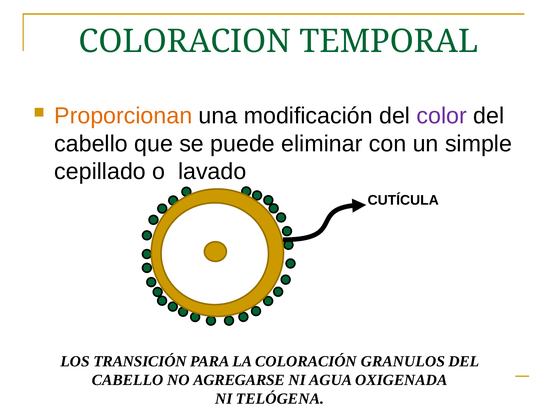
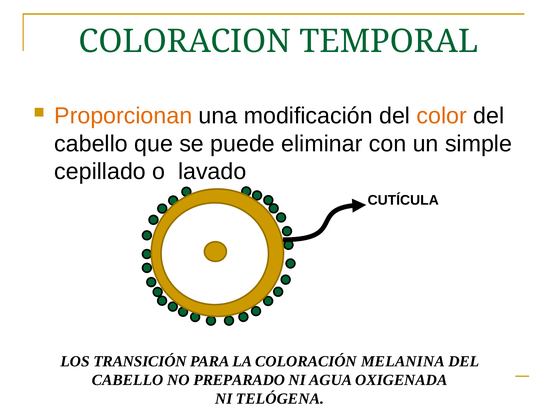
color colour: purple -> orange (442, 116)
GRANULOS: GRANULOS -> MELANINA (403, 361)
AGREGARSE: AGREGARSE -> PREPARADO (239, 380)
